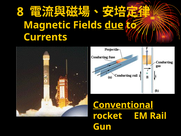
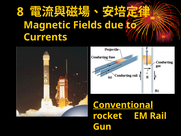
due underline: present -> none (114, 25)
